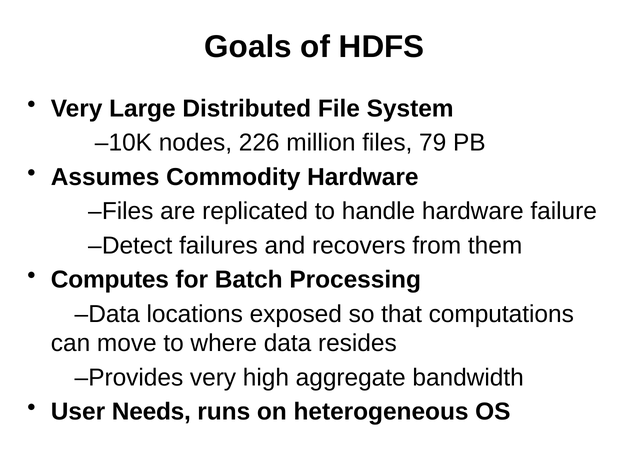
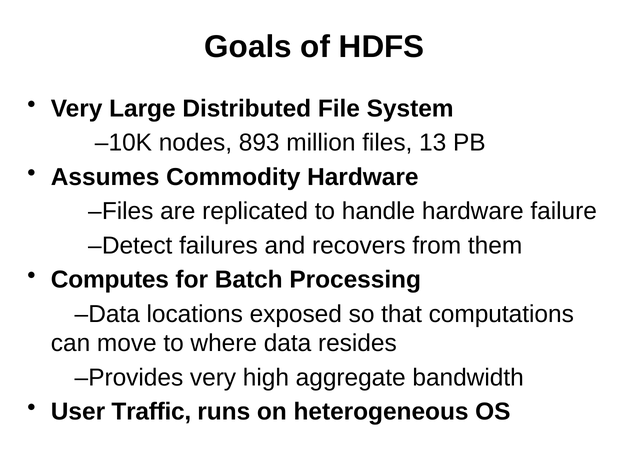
226: 226 -> 893 (259, 143)
79: 79 -> 13 (433, 143)
Needs: Needs -> Traffic (151, 411)
